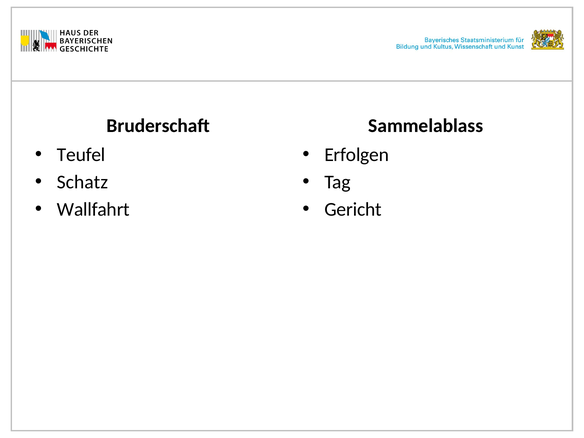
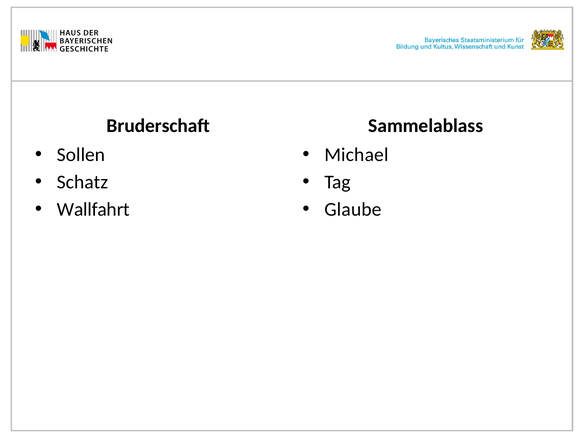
Teufel: Teufel -> Sollen (81, 155)
Erfolgen: Erfolgen -> Michael (356, 155)
Gericht: Gericht -> Glaube (353, 209)
